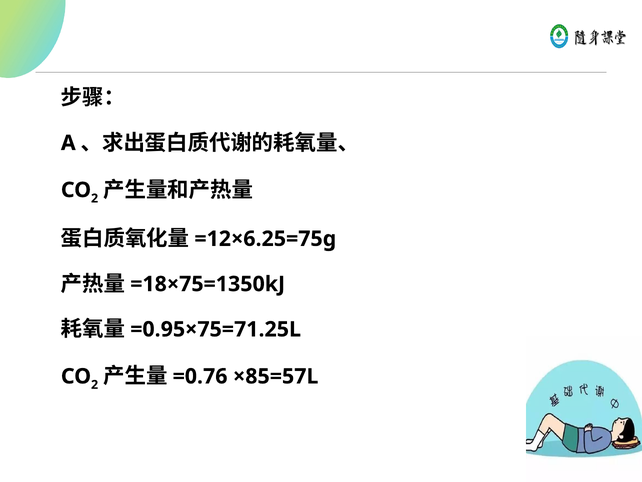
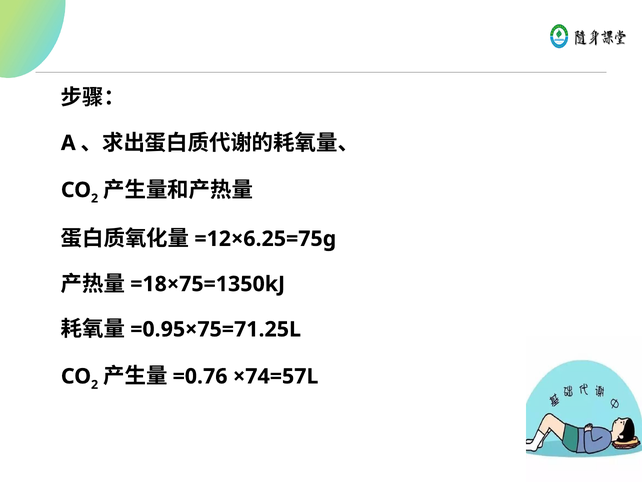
×85=57L: ×85=57L -> ×74=57L (276, 376)
